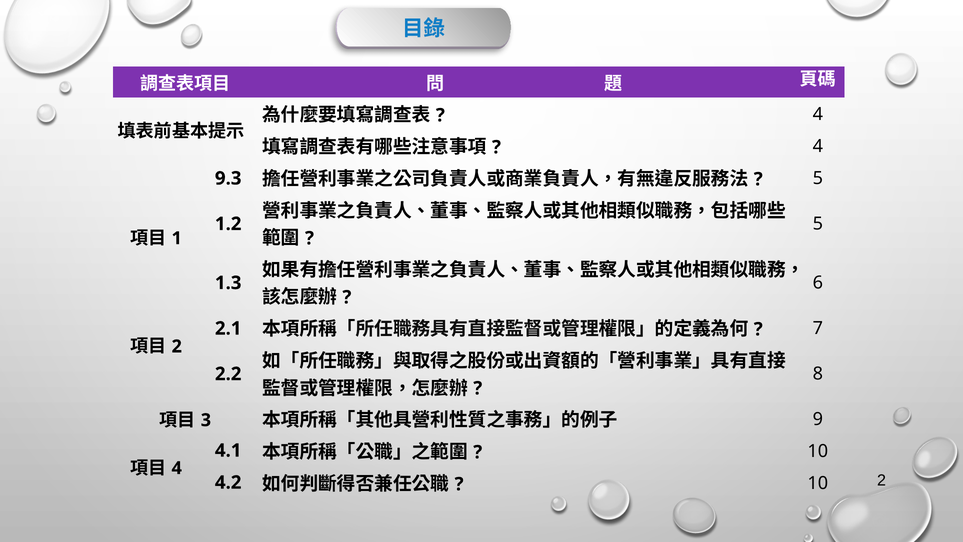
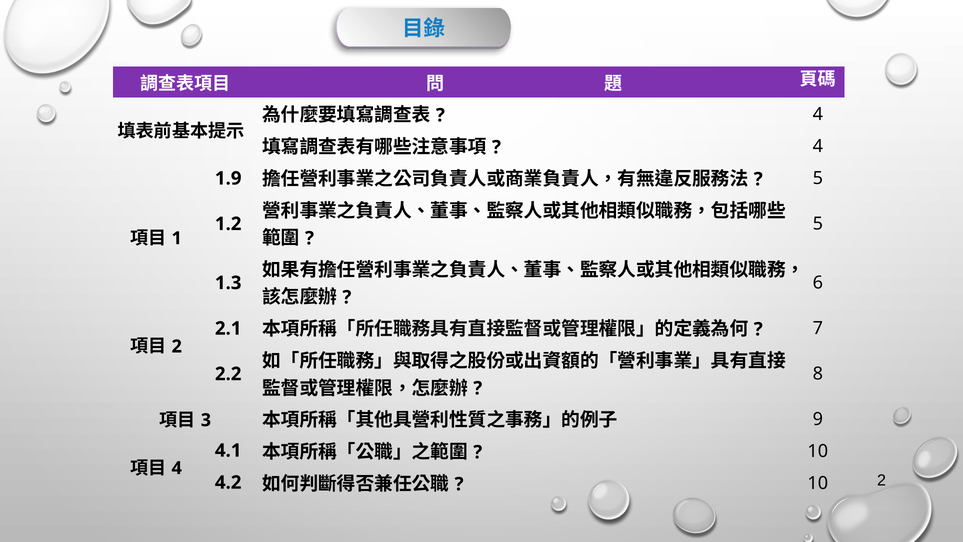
9.3: 9.3 -> 1.9 (228, 178)
